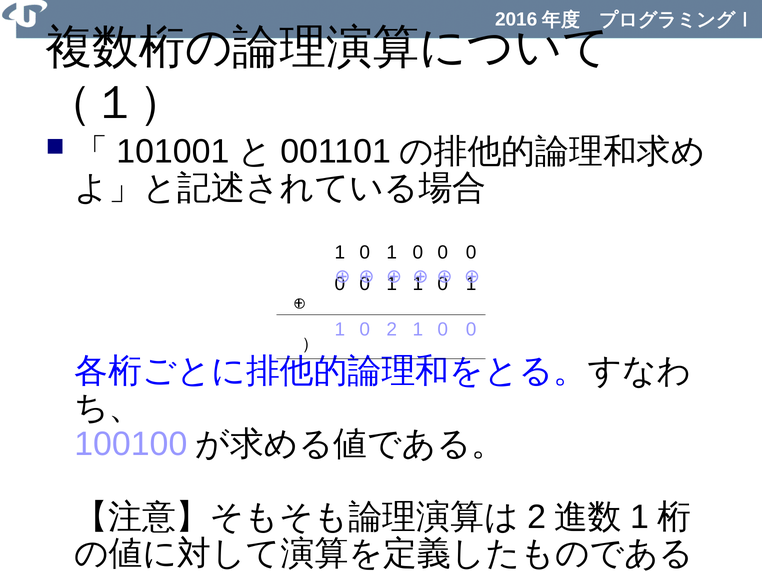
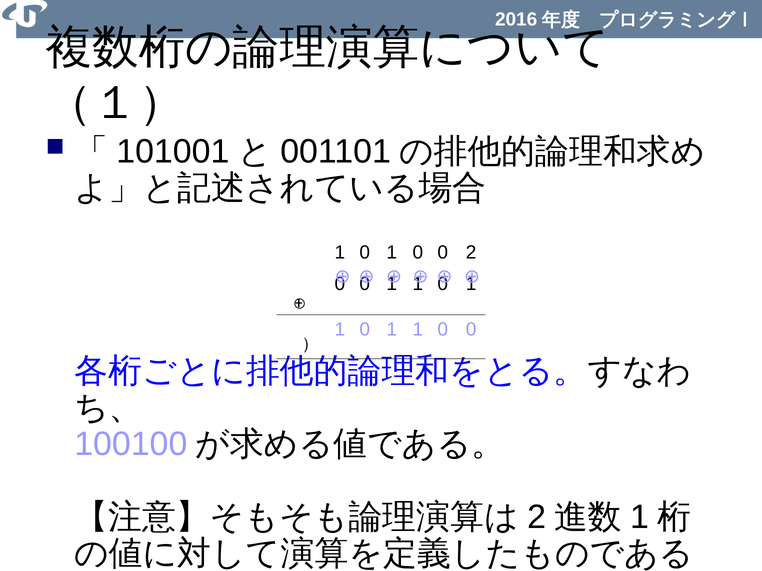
0 0 0: 0 -> 2 (471, 253)
2: 2 -> 1 (392, 330)
